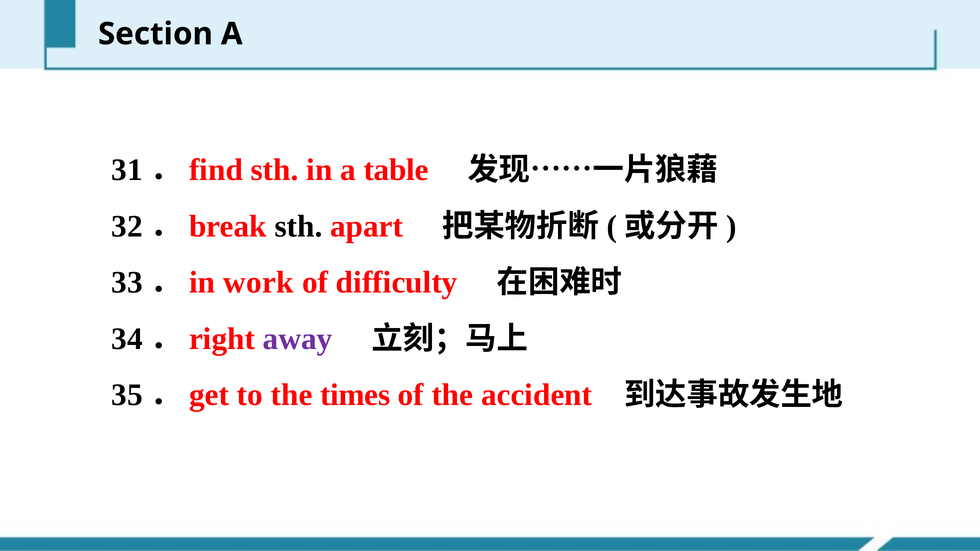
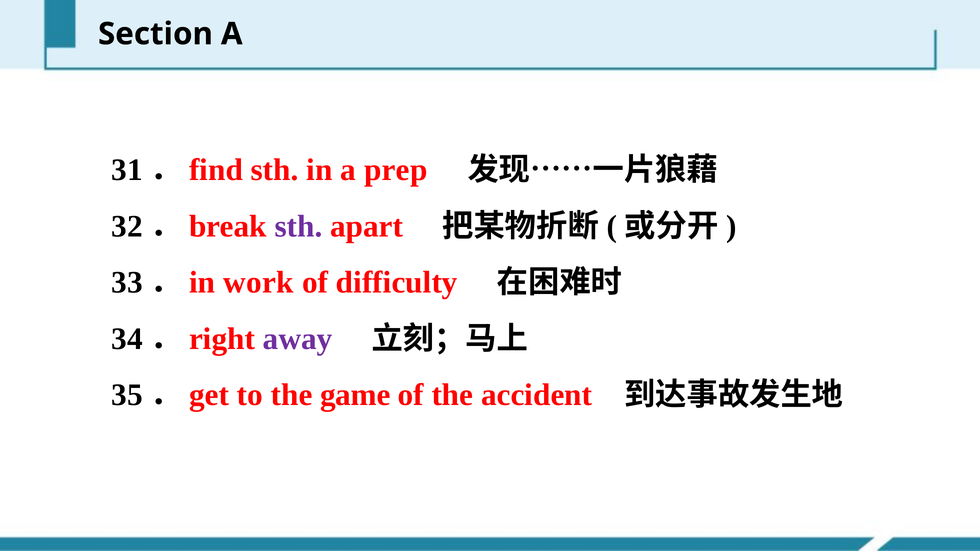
table: table -> prep (396, 170)
sth colour: black -> purple (298, 226)
times: times -> game (355, 395)
